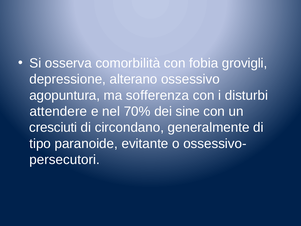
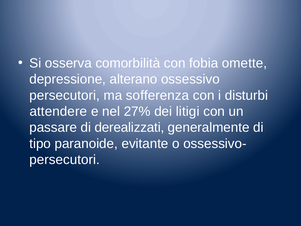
grovigli: grovigli -> omette (245, 63)
agopuntura: agopuntura -> persecutori (65, 95)
70%: 70% -> 27% (137, 111)
sine: sine -> litigi (188, 111)
cresciuti: cresciuti -> passare (53, 127)
circondano: circondano -> derealizzati (129, 127)
